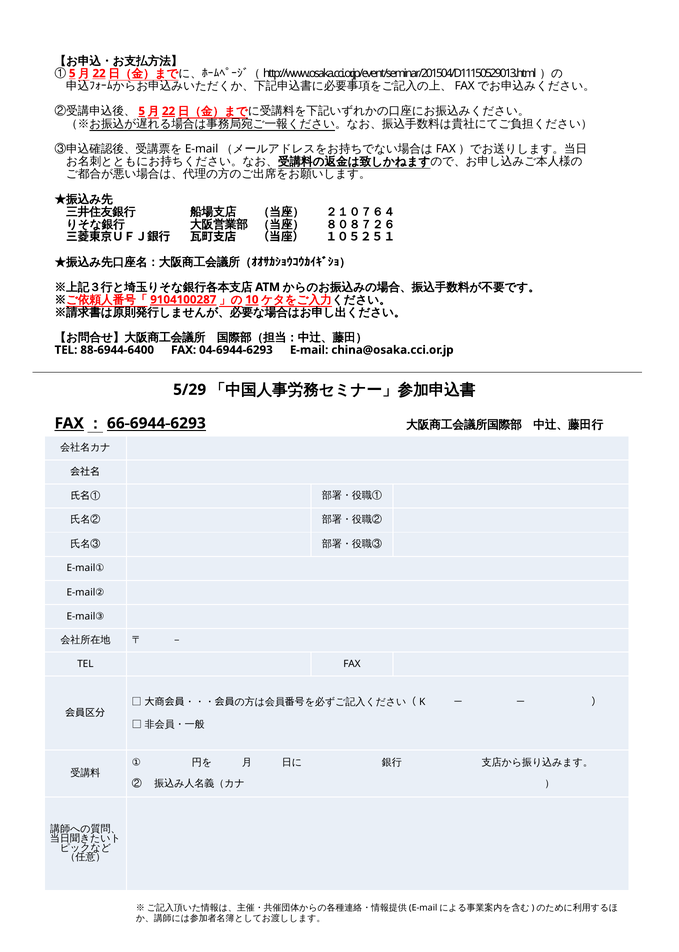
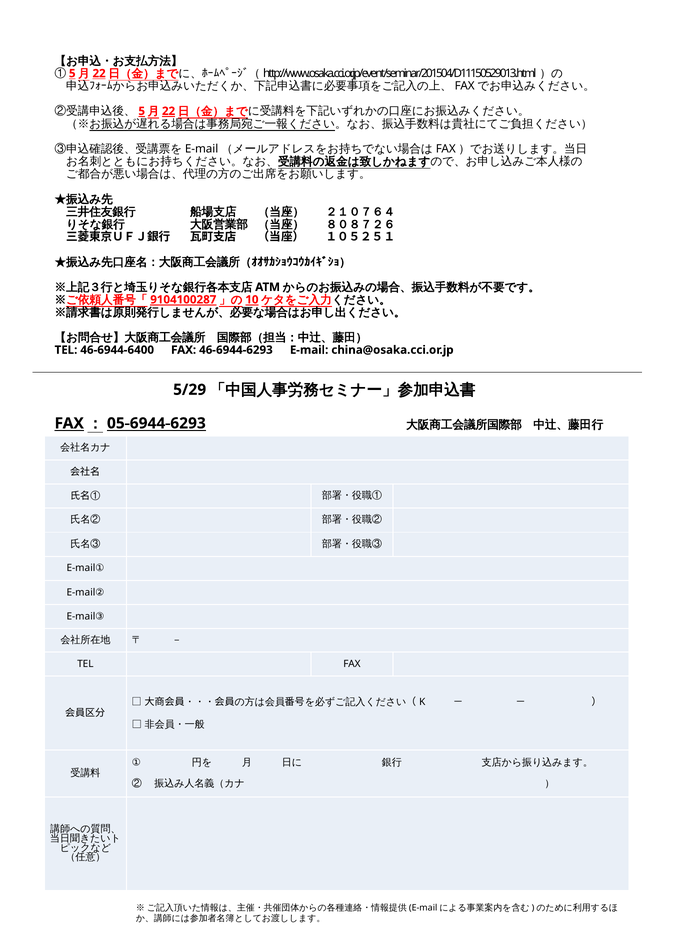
88-6944-6400: 88-6944-6400 -> 46-6944-6400 (117, 350)
04-6944-6293: 04-6944-6293 -> 46-6944-6293 (236, 350)
66-6944-6293: 66-6944-6293 -> 05-6944-6293 (156, 423)
